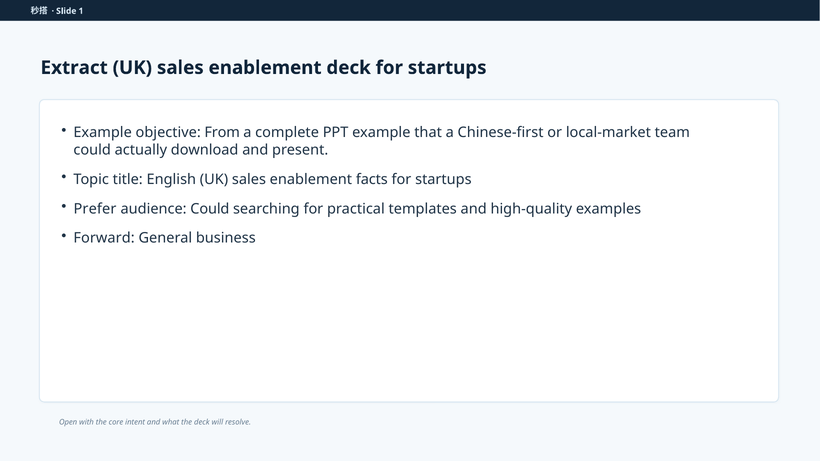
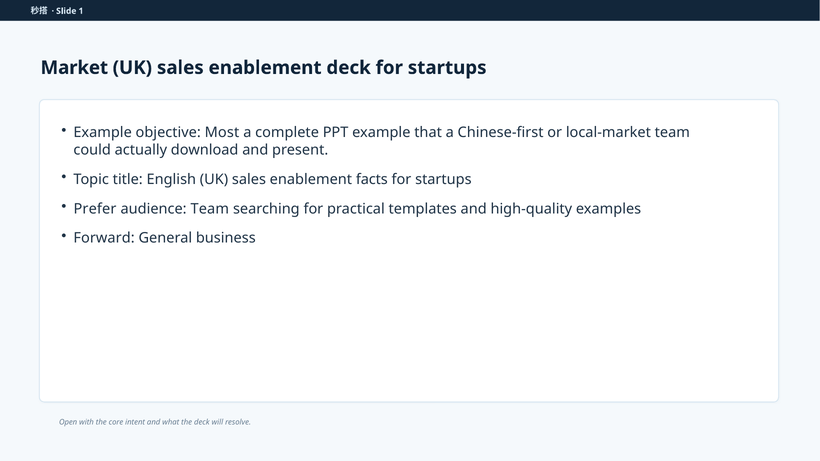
Extract: Extract -> Market (74, 68)
From: From -> Most (222, 133)
audience Could: Could -> Team (210, 209)
